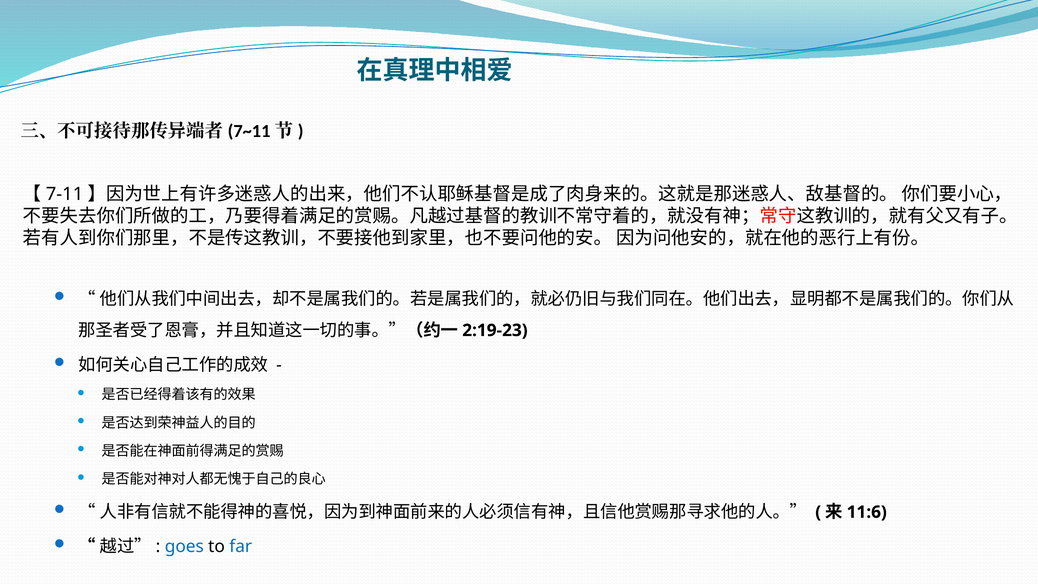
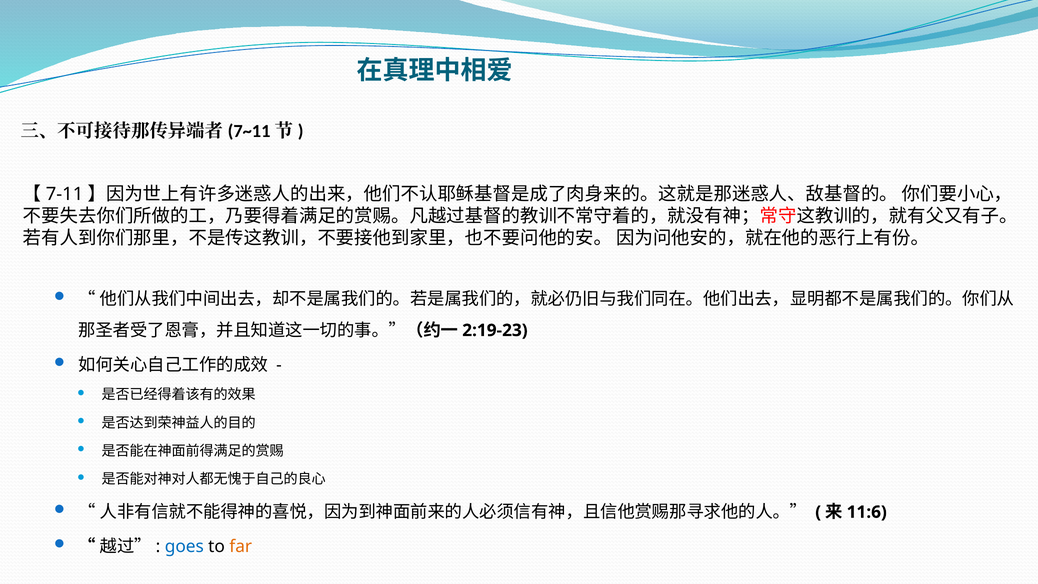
far colour: blue -> orange (241, 547)
